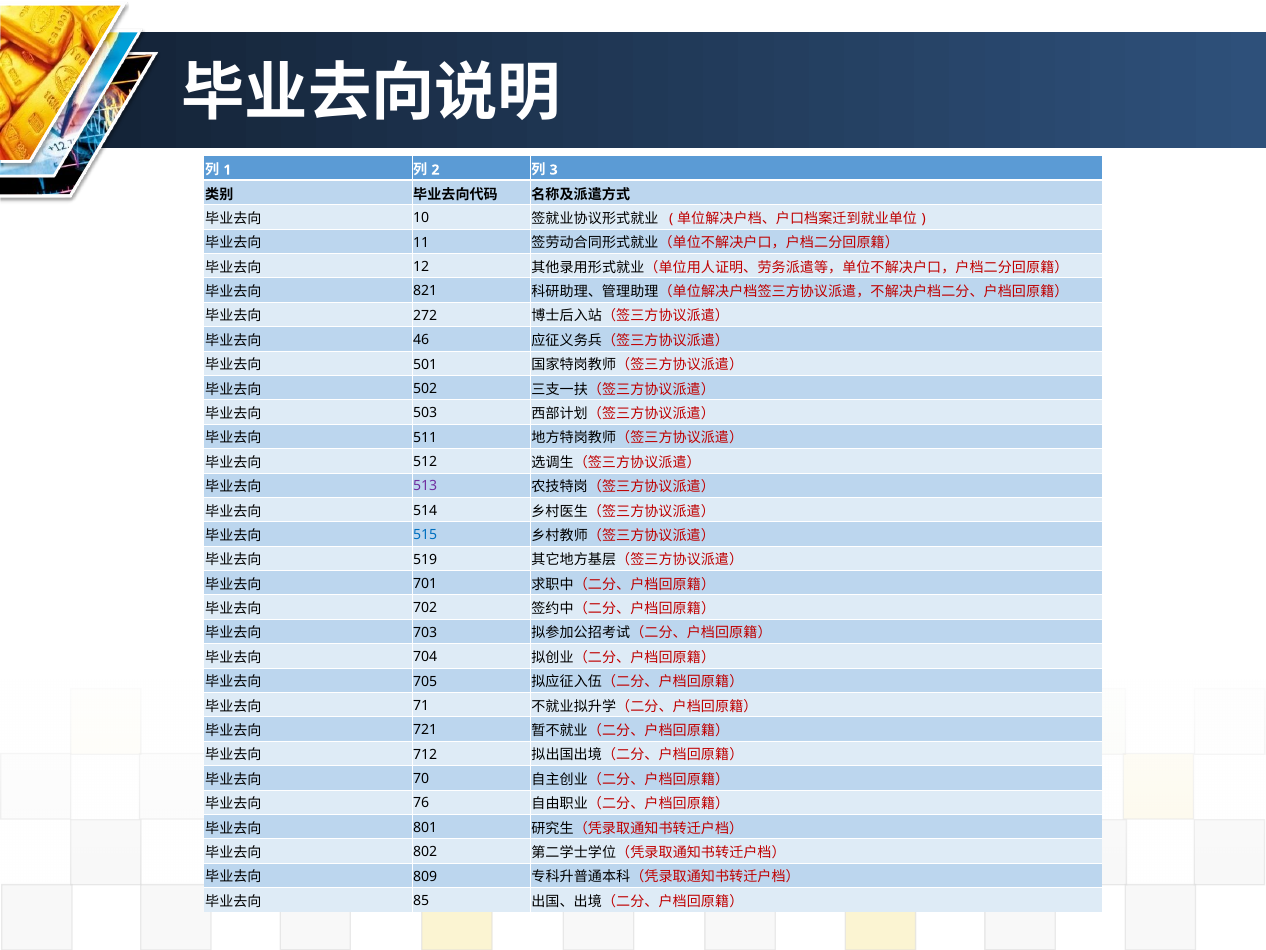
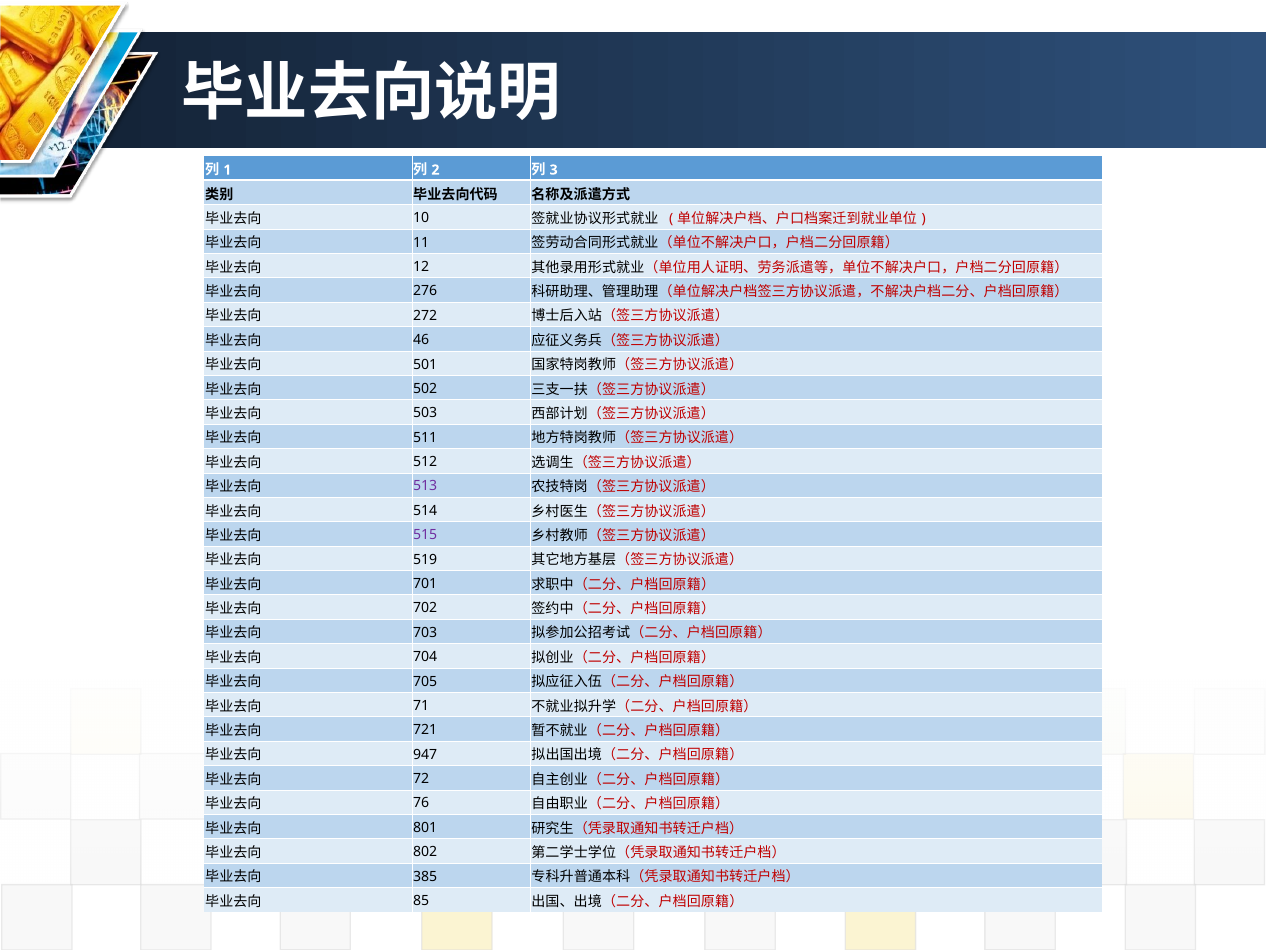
821: 821 -> 276 (425, 291)
515 colour: blue -> purple (425, 535)
712: 712 -> 947 (425, 754)
70: 70 -> 72 (421, 779)
809: 809 -> 385 (425, 876)
